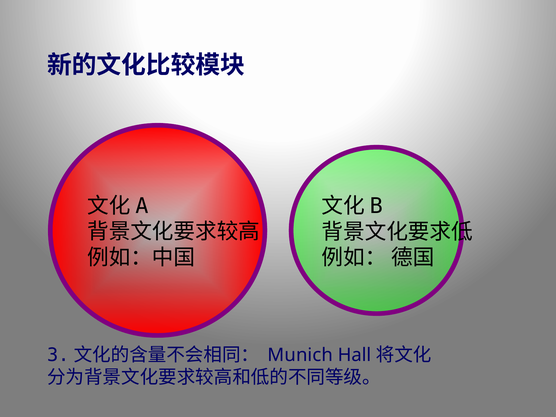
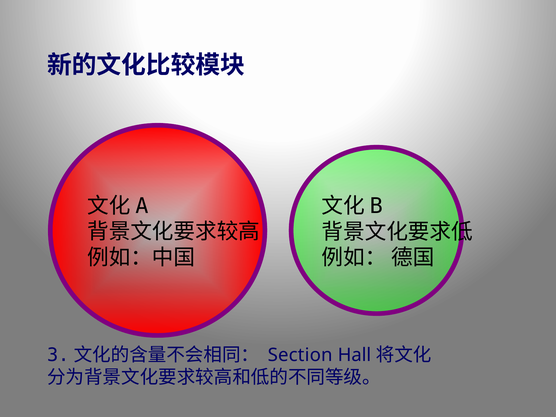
Munich: Munich -> Section (300, 355)
